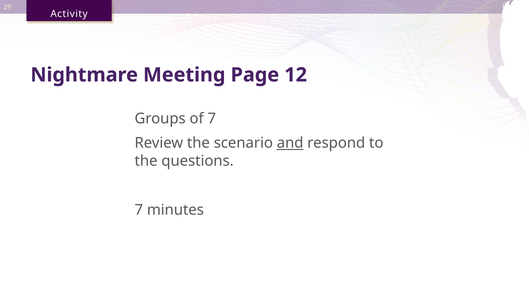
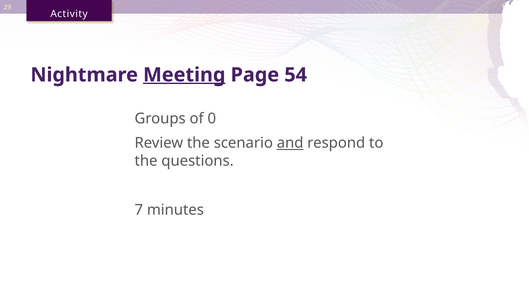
Meeting underline: none -> present (184, 75)
12: 12 -> 54 (296, 75)
of 7: 7 -> 0 (212, 118)
